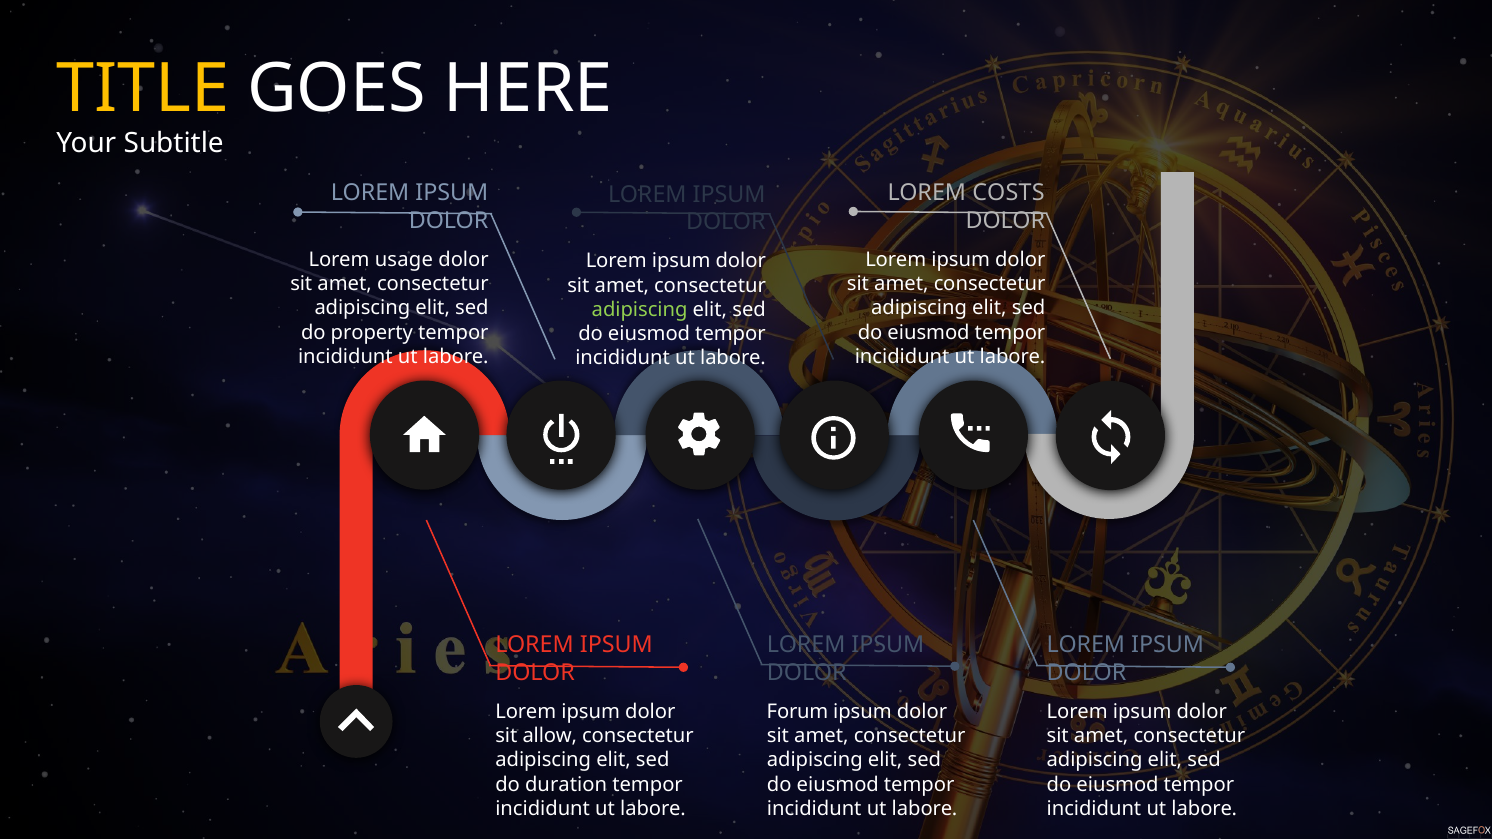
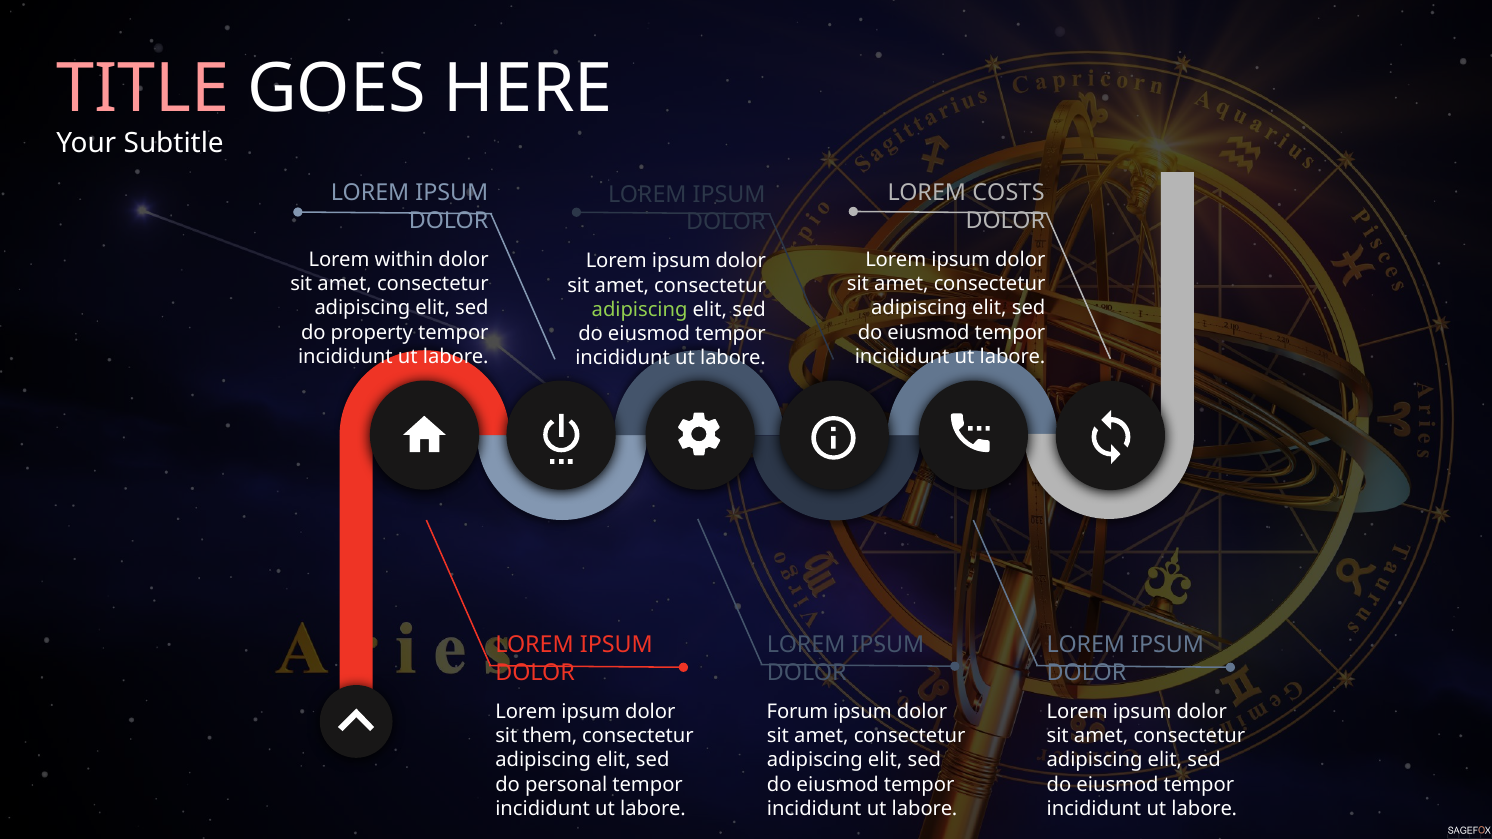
TITLE colour: yellow -> pink (143, 89)
usage: usage -> within (404, 260)
allow: allow -> them (550, 736)
duration: duration -> personal (566, 785)
